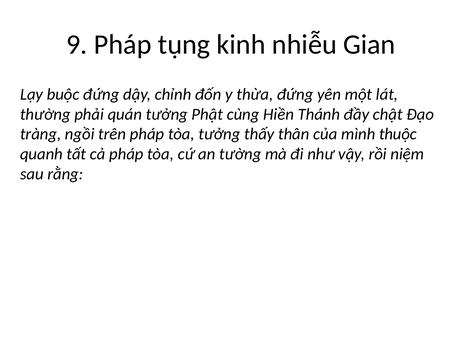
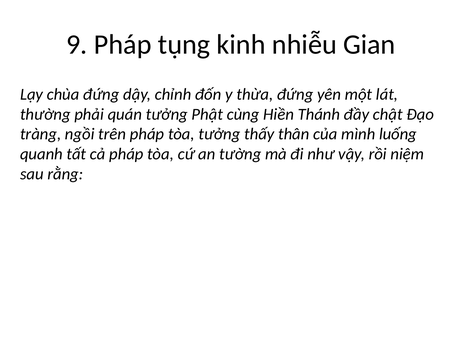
buộc: buộc -> chùa (63, 94)
thuộc: thuộc -> luống (398, 134)
